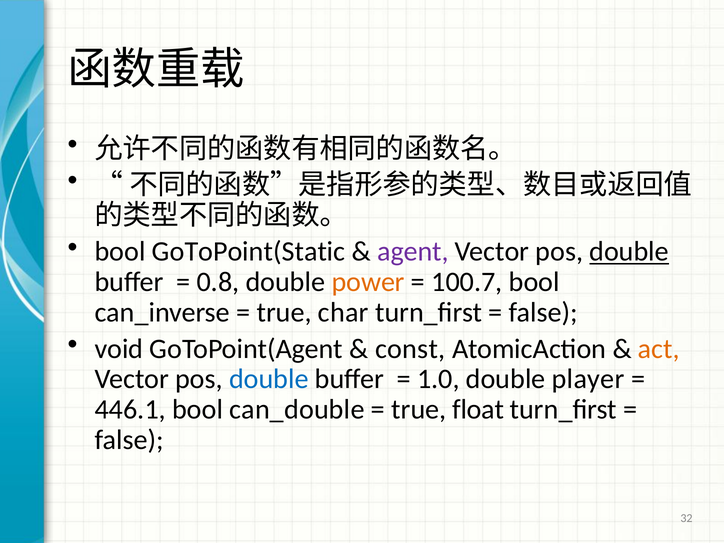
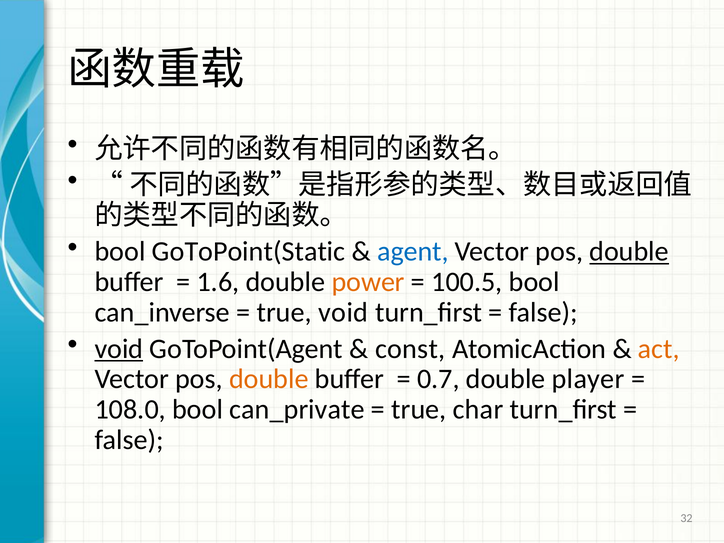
agent colour: purple -> blue (413, 252)
0.8: 0.8 -> 1.6 (218, 282)
100.7: 100.7 -> 100.5 (467, 282)
true char: char -> void (343, 313)
void underline: none -> present (119, 349)
double colour: blue -> orange (269, 379)
1.0: 1.0 -> 0.7 (438, 379)
446.1: 446.1 -> 108.0 (130, 410)
can_double: can_double -> can_private (297, 410)
float: float -> char (478, 410)
